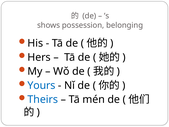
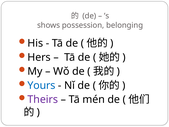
Theirs colour: blue -> purple (43, 99)
